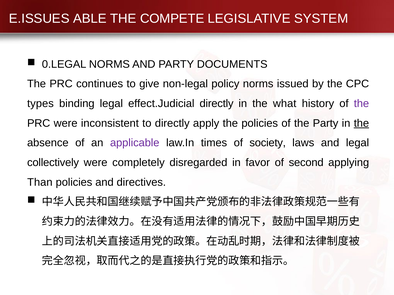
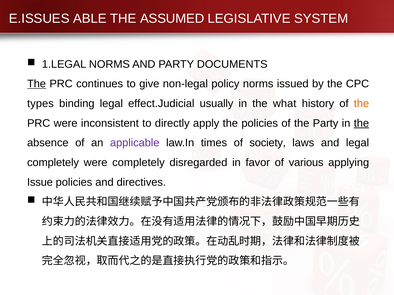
COMPETE: COMPETE -> ASSUMED (172, 19)
0.LEGAL: 0.LEGAL -> 1.LEGAL (64, 64)
The underline: none -> present (37, 84)
effect.Judicial directly: directly -> usually (217, 104)
the colour: purple -> orange (361, 104)
collectively: collectively -> completely (53, 163)
second: second -> various (306, 163)
Than: Than -> Issue (40, 182)
